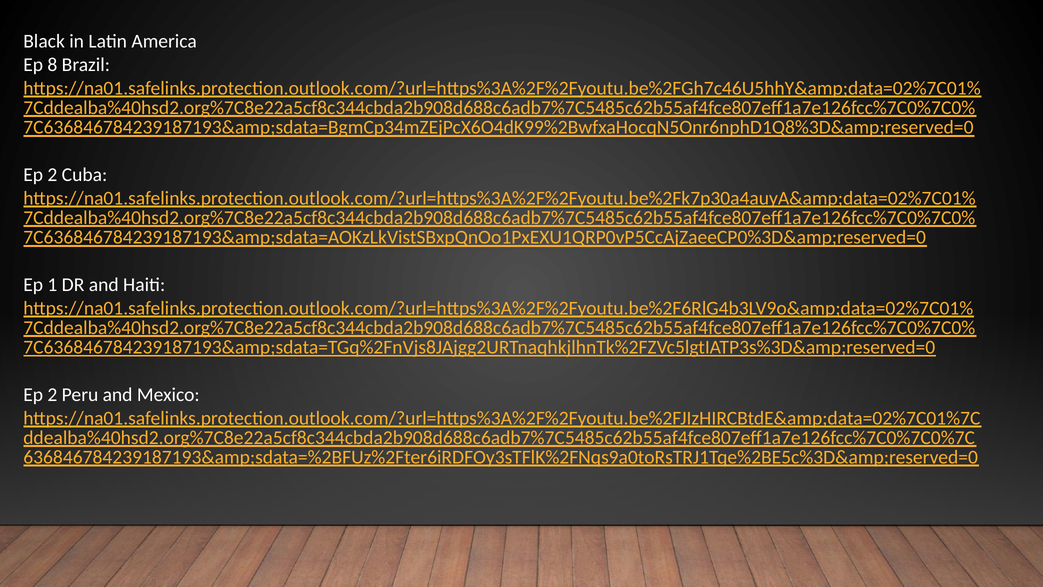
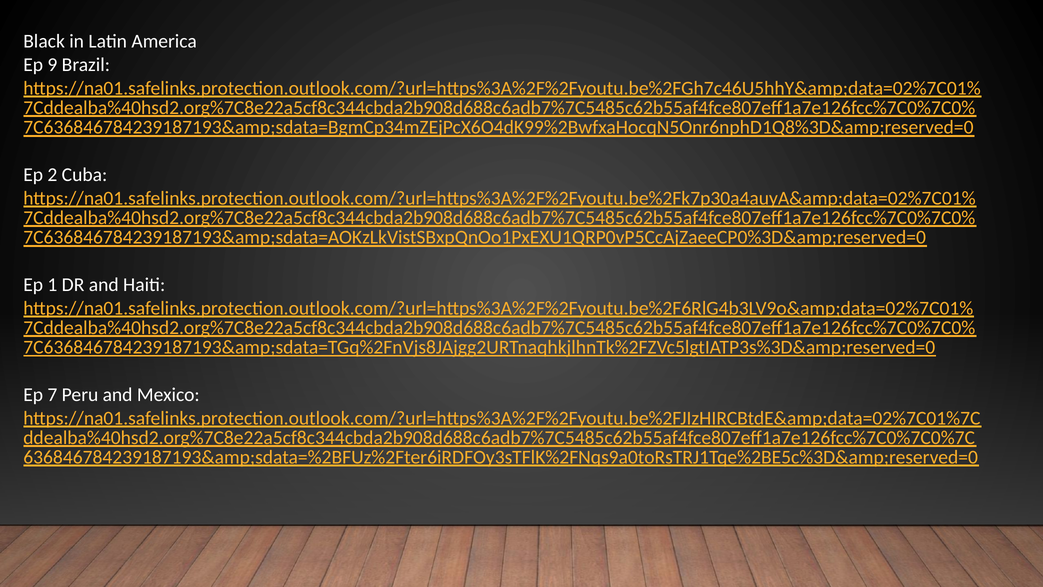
8: 8 -> 9 (52, 65)
2: 2 -> 7 (52, 394)
